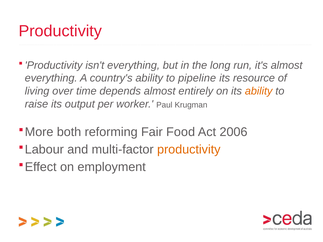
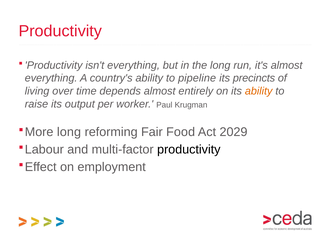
resource: resource -> precincts (254, 78)
both: both -> long (69, 132)
2006: 2006 -> 2029 (233, 132)
productivity colour: orange -> black (189, 150)
